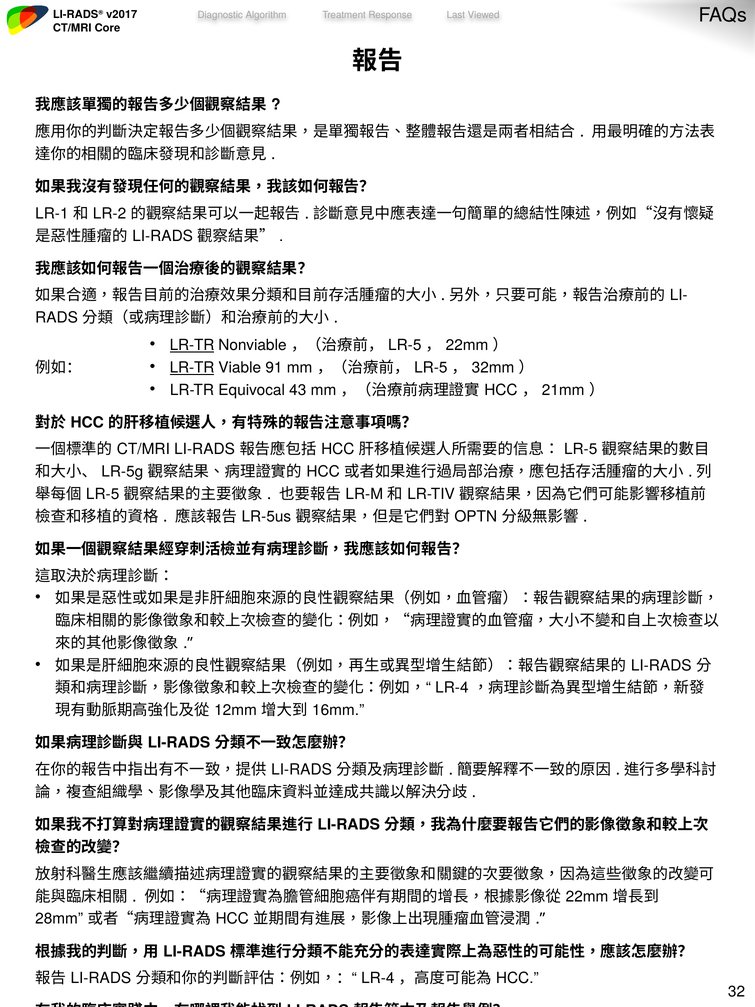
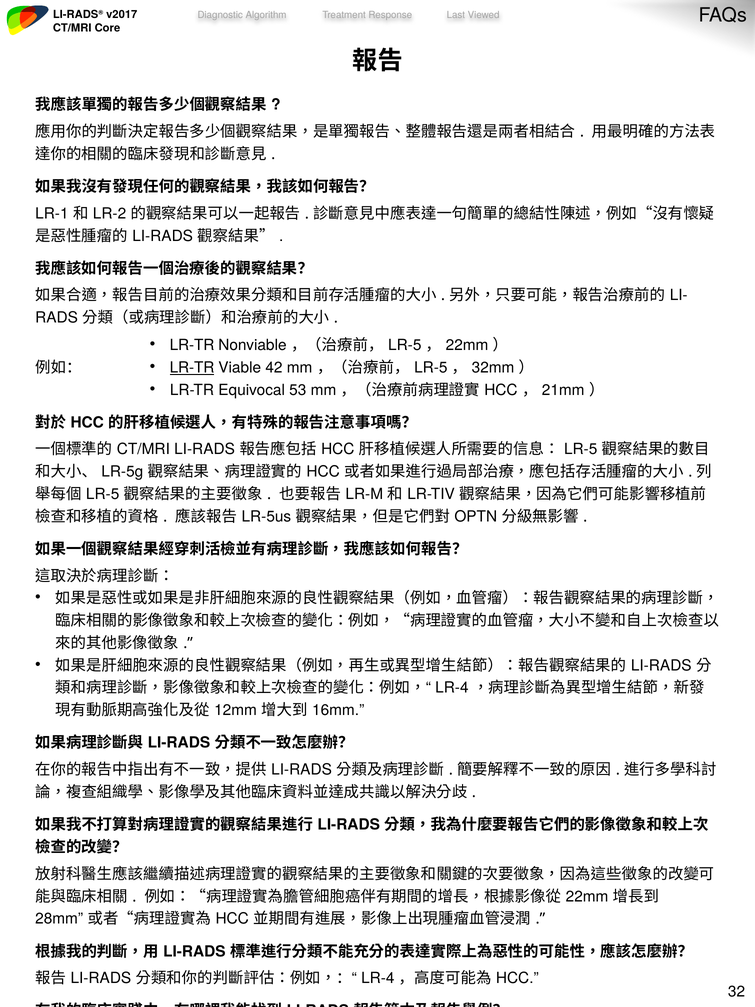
LR-TR underline: present -> none (192, 345)
91: 91 -> 42 (274, 368)
43: 43 -> 53 (298, 390)
